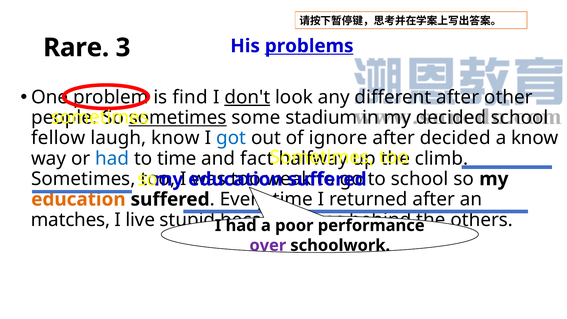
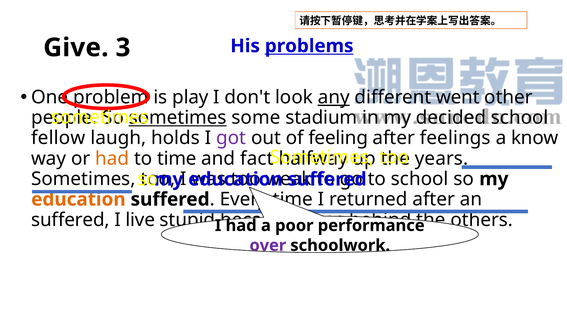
Rare: Rare -> Give (76, 48)
find: find -> play (190, 97)
don't underline: present -> none (247, 97)
any underline: none -> present (334, 97)
different after: after -> went (458, 97)
laugh know: know -> holds (175, 138)
got colour: blue -> purple (231, 138)
ignore: ignore -> feeling (338, 138)
after decided: decided -> feelings (455, 138)
had colour: blue -> orange (112, 158)
climb: climb -> years (442, 158)
matches: matches -> suffered (70, 220)
